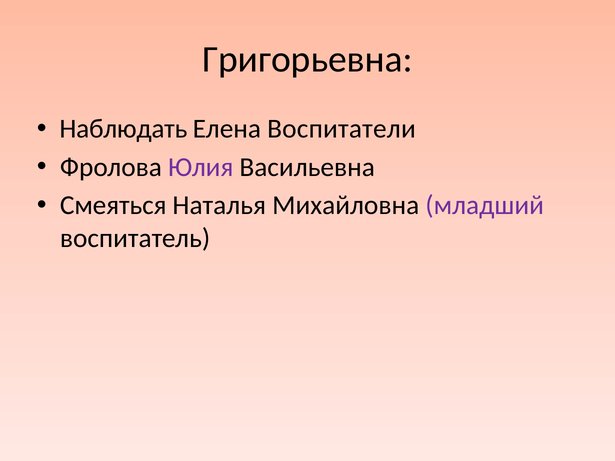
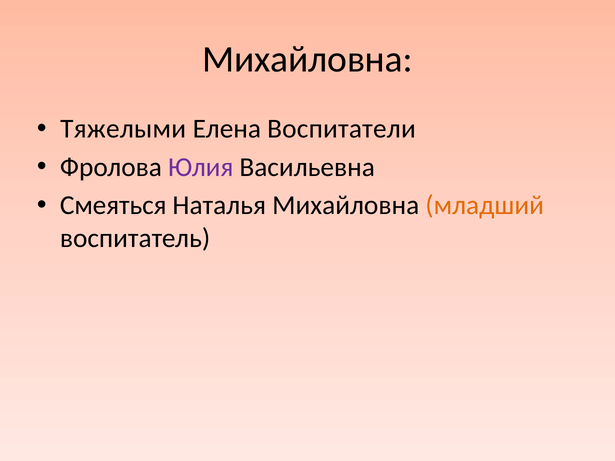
Григорьевна: Григорьевна -> Михайловна (307, 60)
Наблюдать: Наблюдать -> Тяжелыми (123, 129)
младший colour: purple -> orange (485, 206)
